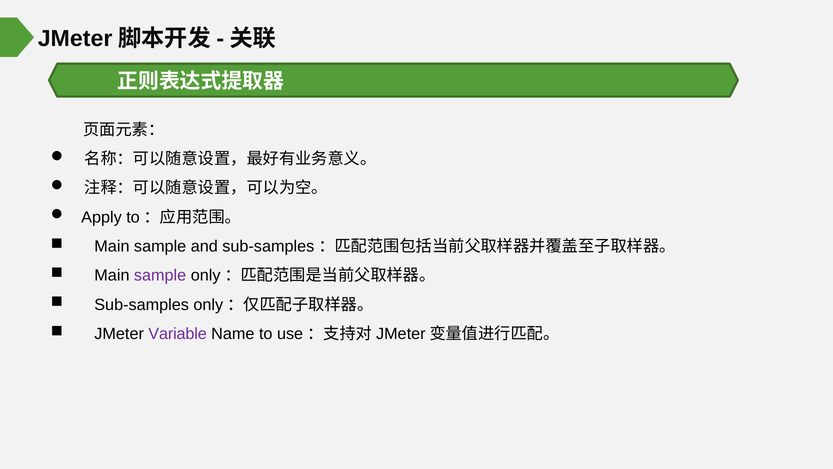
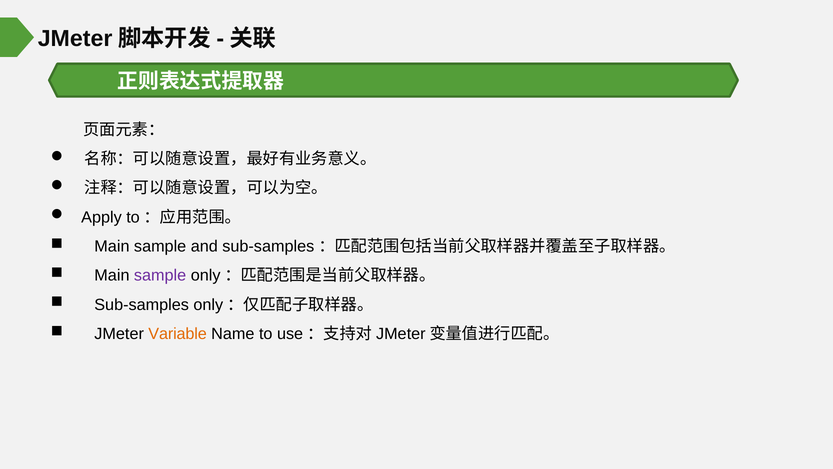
Variable colour: purple -> orange (178, 334)
